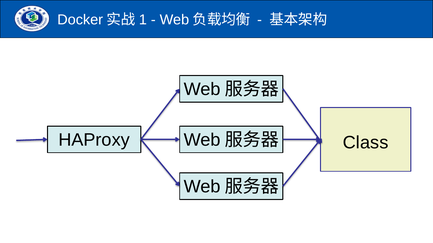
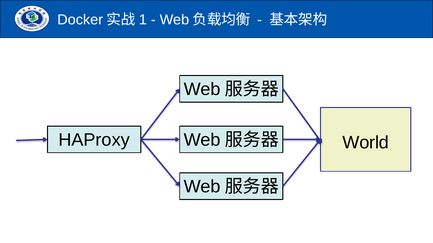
Class: Class -> World (366, 143)
